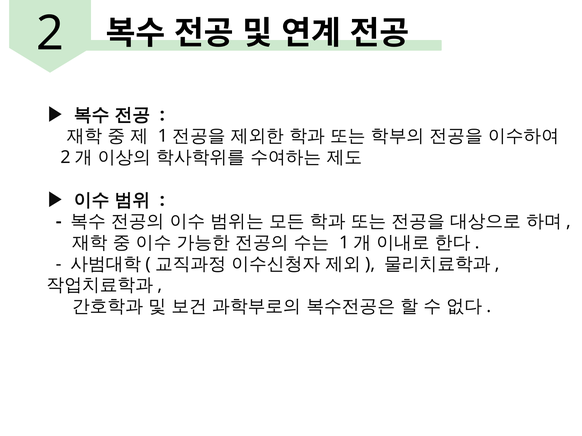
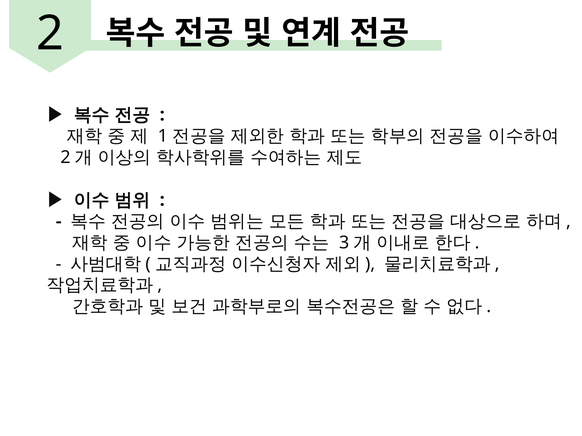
1: 1 -> 3 (344, 243)
